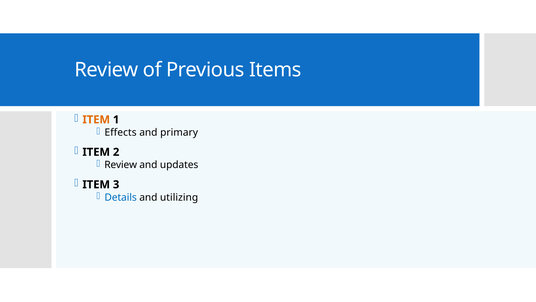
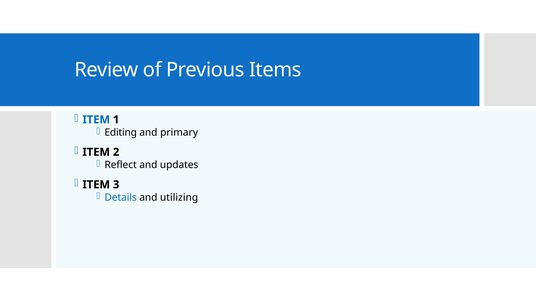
ITEM colour: orange -> blue (96, 119)
Effects: Effects -> Editing (121, 132)
Review: Review -> Reflect (121, 165)
